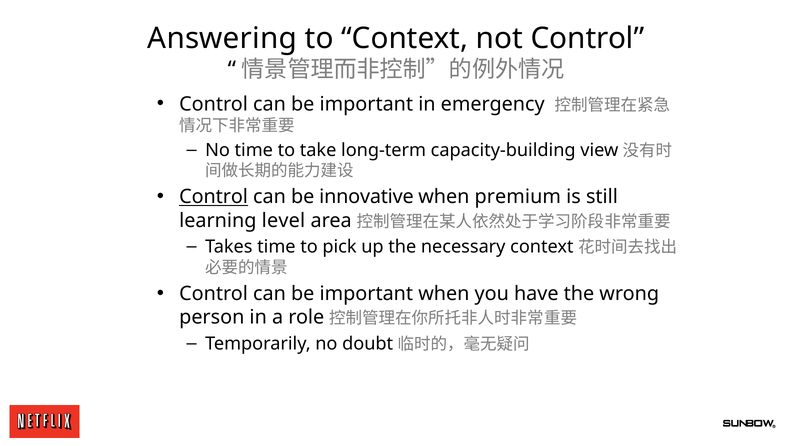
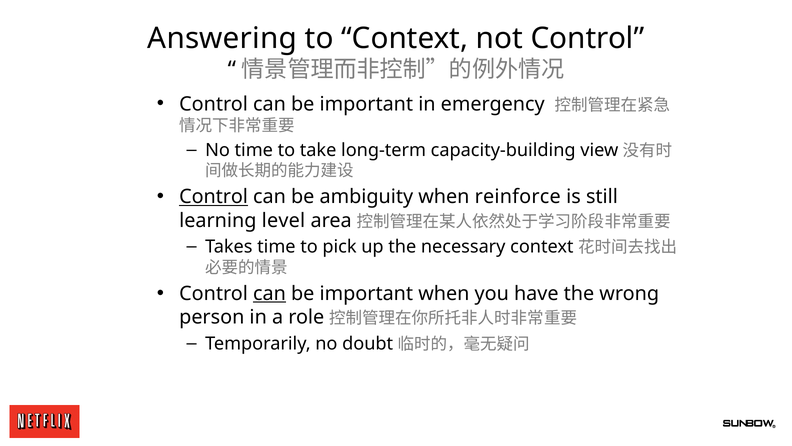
innovative: innovative -> ambiguity (366, 197)
premium: premium -> reinforce (518, 197)
can underline: none -> present (269, 293)
